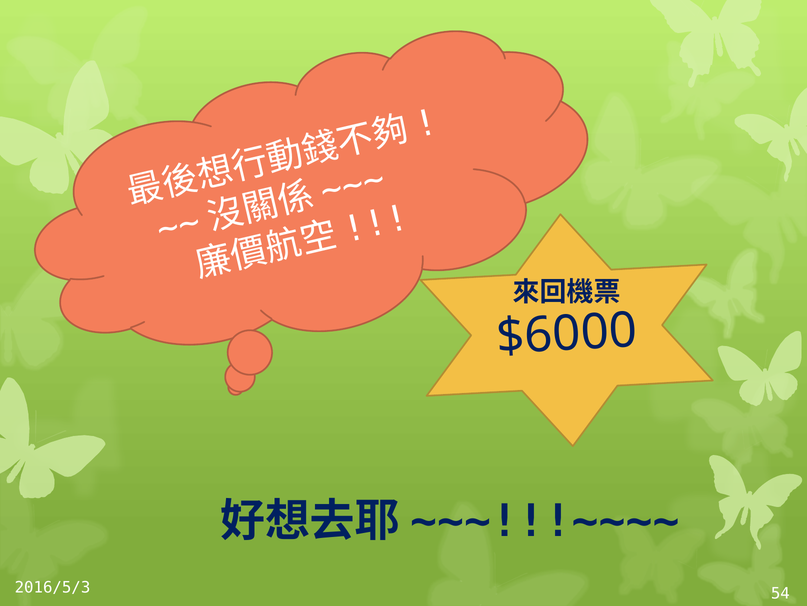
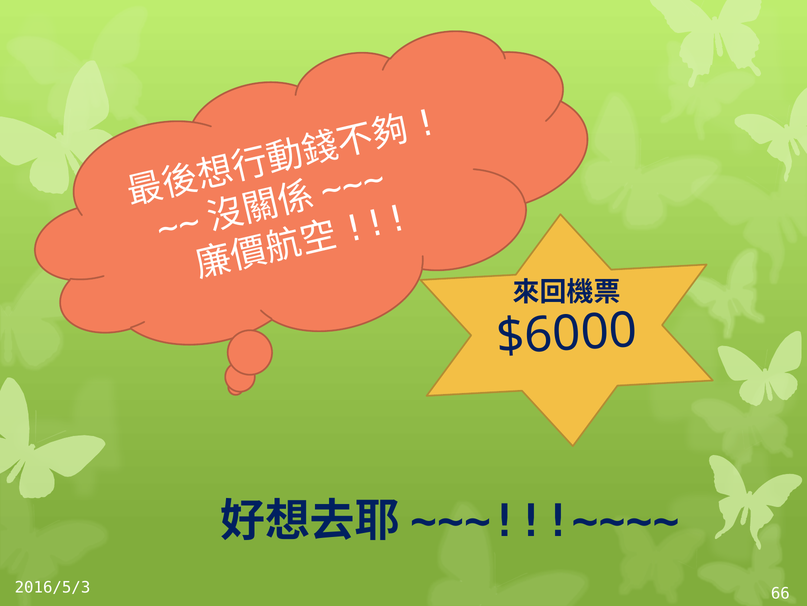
54: 54 -> 66 (780, 593)
